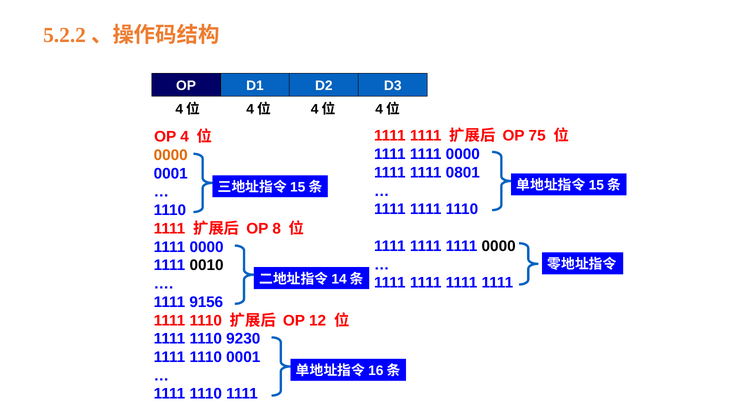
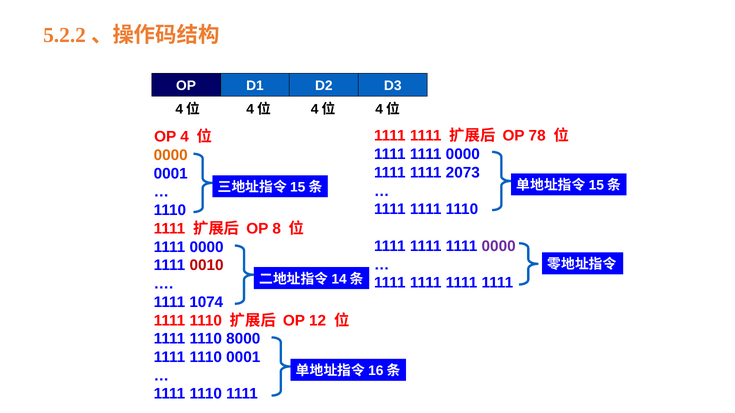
75: 75 -> 78 (537, 136)
0801: 0801 -> 2073 (463, 173)
0000 colour: black -> purple (499, 246)
0010 colour: black -> red (207, 266)
9156: 9156 -> 1074 (206, 302)
9230: 9230 -> 8000 (243, 339)
